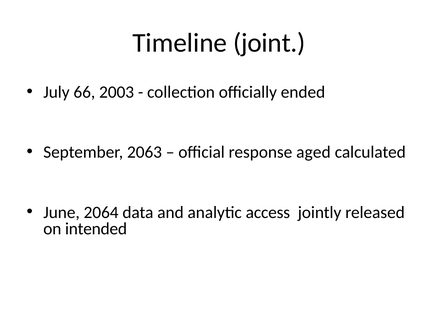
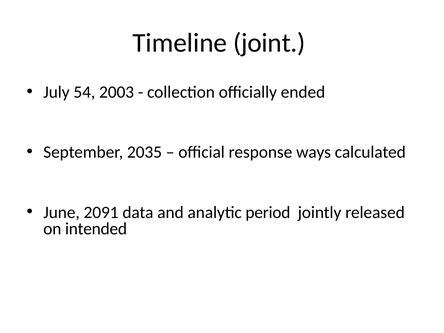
66: 66 -> 54 (84, 92)
2063: 2063 -> 2035 (145, 152)
aged: aged -> ways (314, 152)
2064: 2064 -> 2091 (101, 212)
access: access -> period (268, 212)
